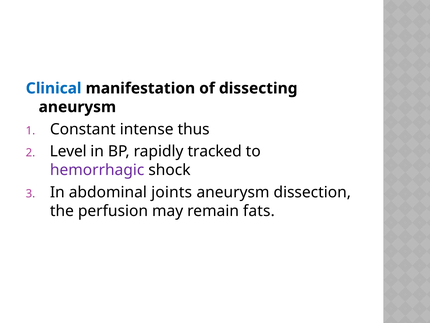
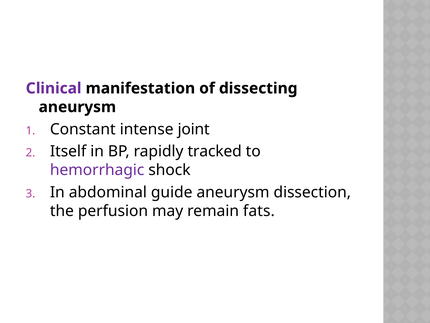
Clinical colour: blue -> purple (54, 88)
thus: thus -> joint (194, 129)
Level: Level -> Itself (68, 151)
joints: joints -> guide (172, 192)
